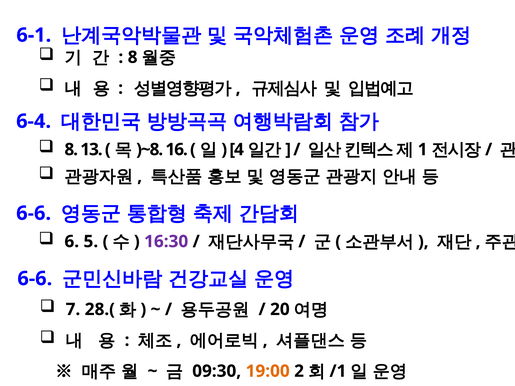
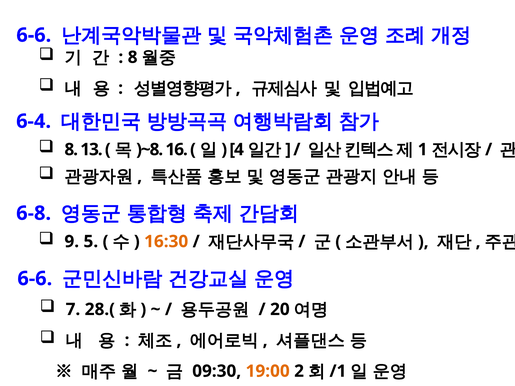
6-1: 6-1 -> 6-6 (34, 35)
6-6: 6-6 -> 6-8 (34, 213)
6: 6 -> 9 (72, 242)
16:30 colour: purple -> orange (166, 242)
